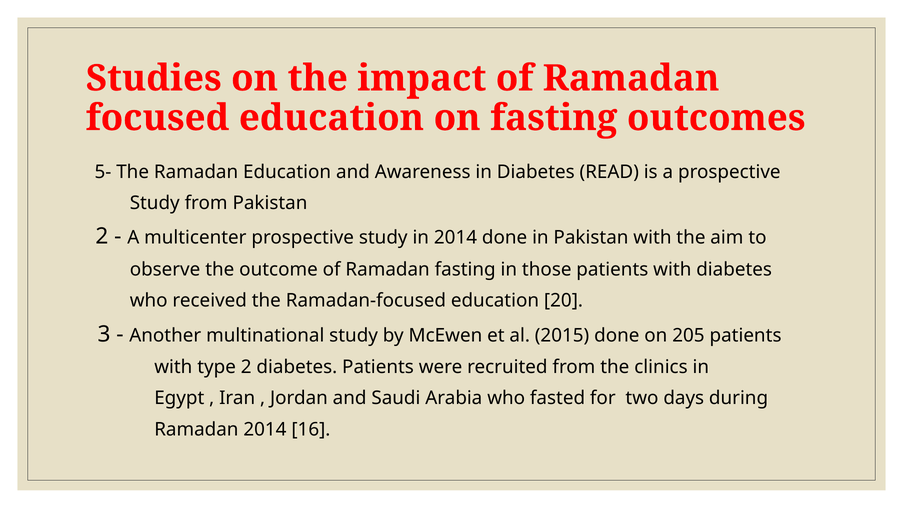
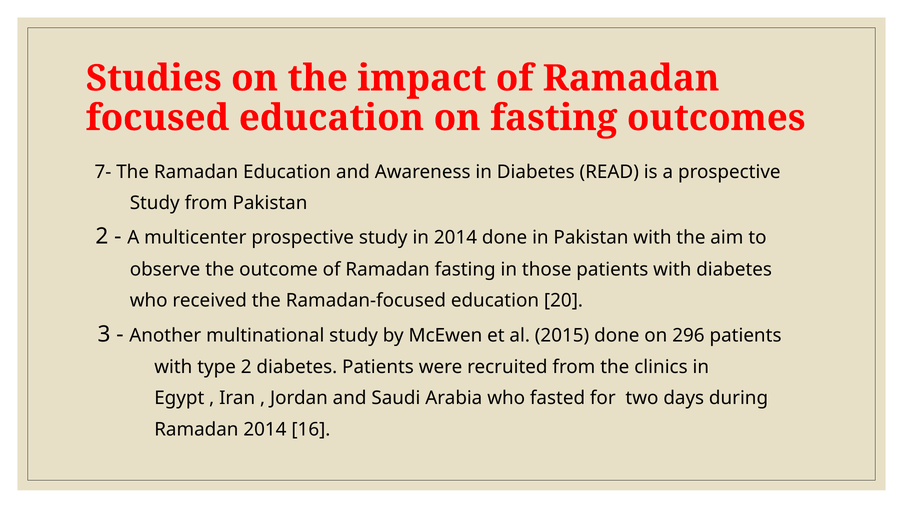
5-: 5- -> 7- (103, 172)
205: 205 -> 296 (688, 335)
